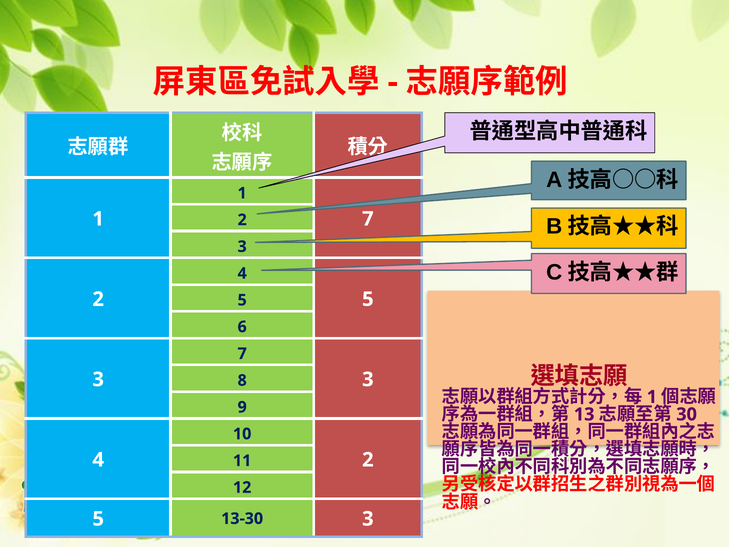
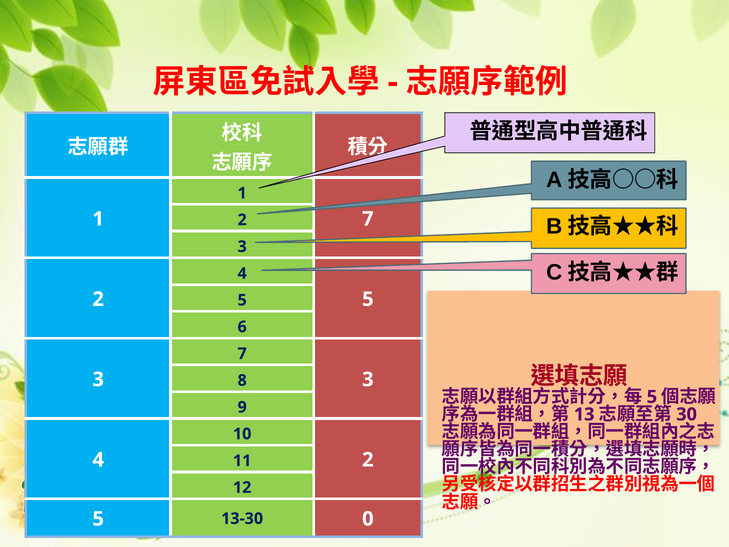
1: 1 -> 5 (652, 397)
13-30 3: 3 -> 0 (368, 519)
